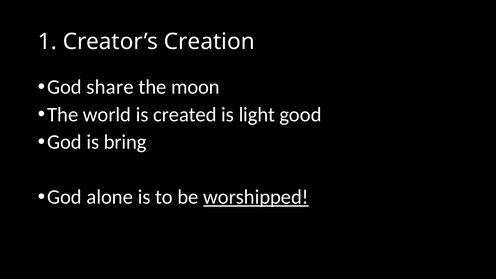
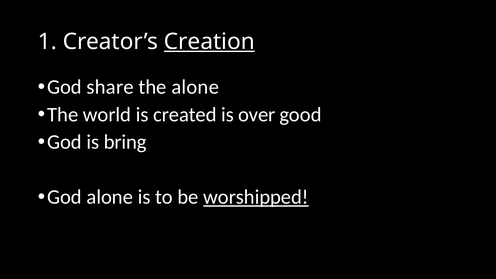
Creation underline: none -> present (209, 42)
the moon: moon -> alone (195, 87)
light: light -> over (257, 115)
